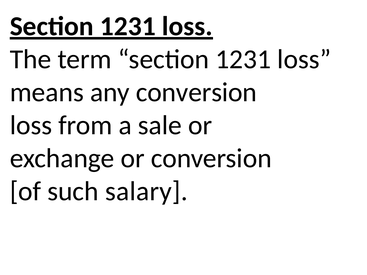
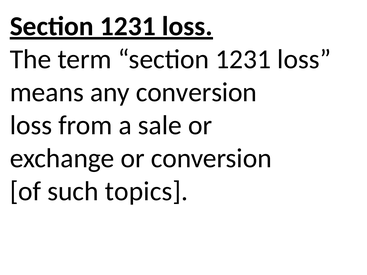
salary: salary -> topics (146, 192)
